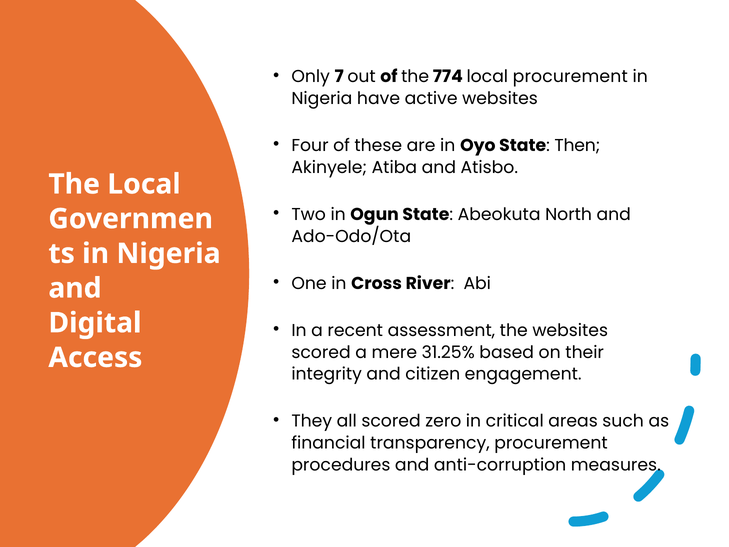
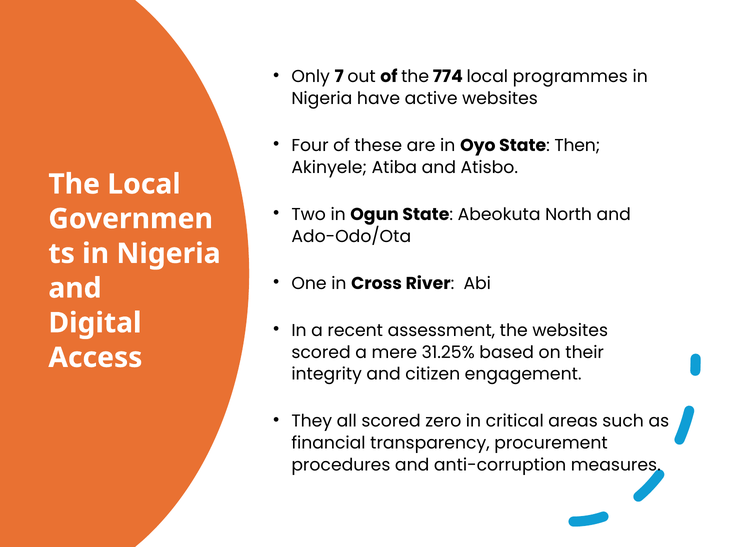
local procurement: procurement -> programmes (570, 77)
